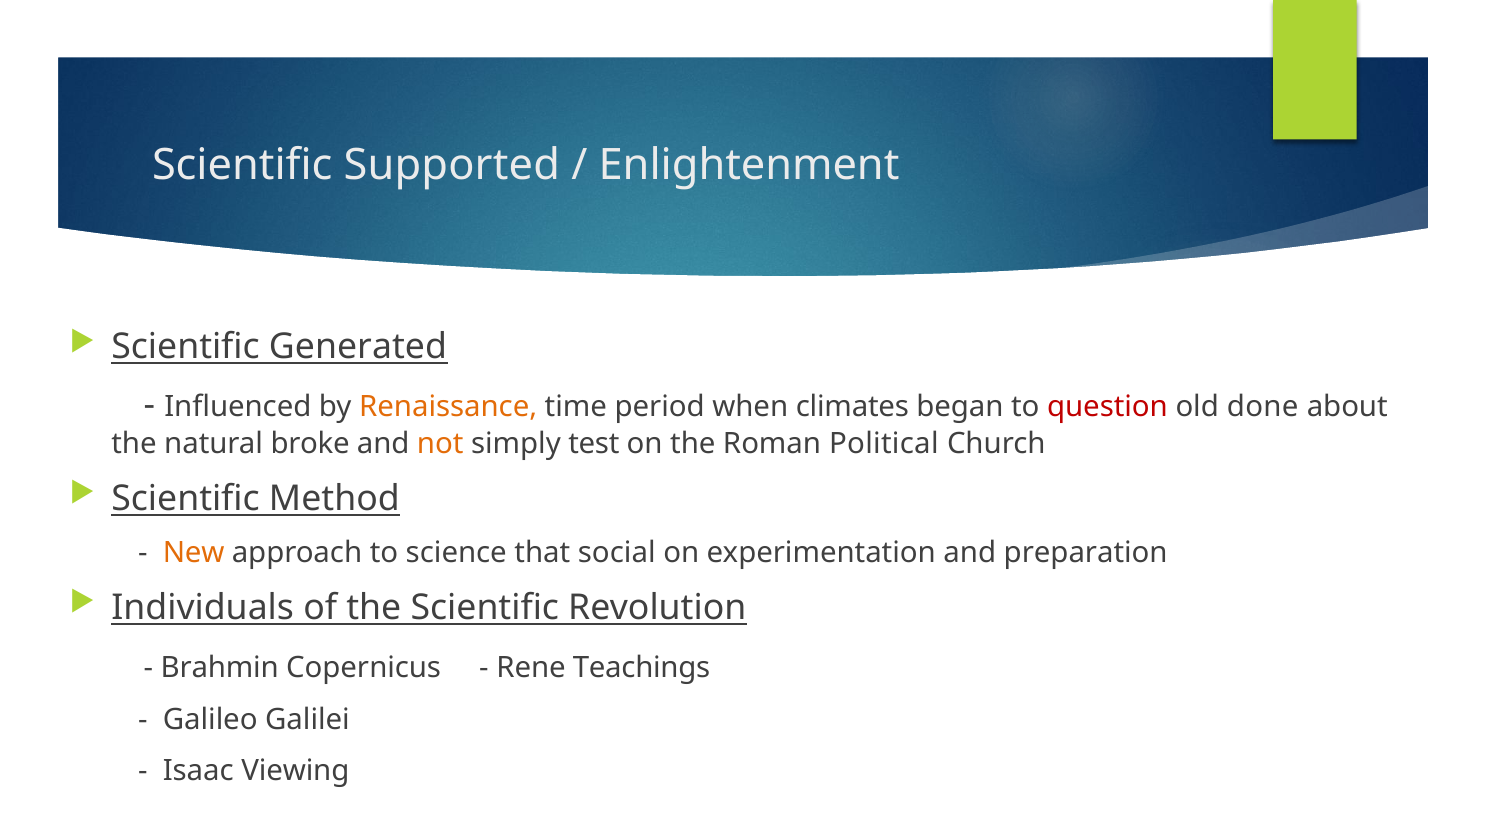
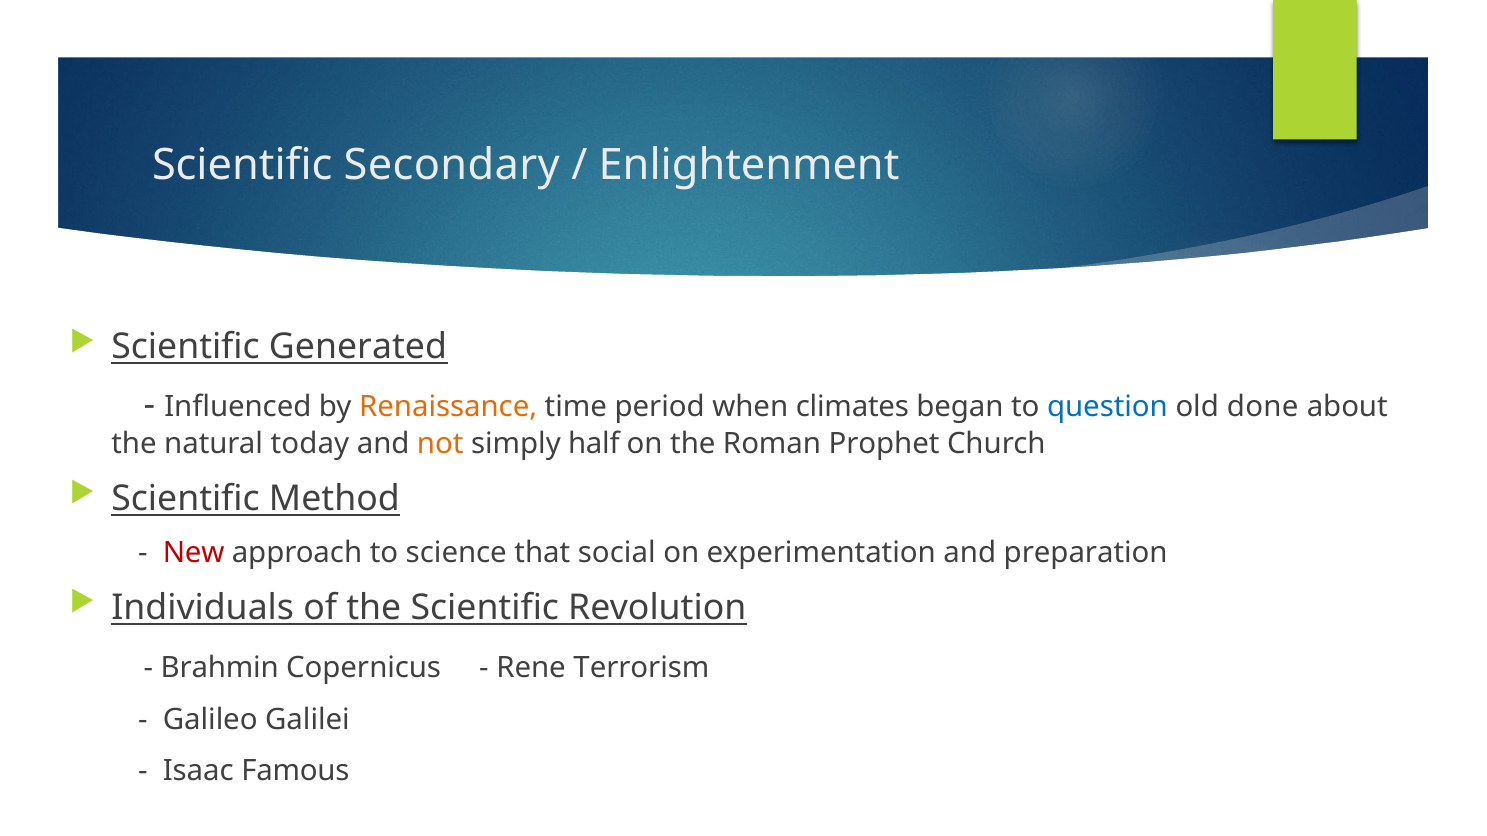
Supported: Supported -> Secondary (452, 165)
question colour: red -> blue (1107, 407)
broke: broke -> today (310, 444)
test: test -> half (594, 444)
Political: Political -> Prophet (884, 444)
New colour: orange -> red (194, 553)
Teachings: Teachings -> Terrorism (641, 668)
Viewing: Viewing -> Famous (295, 771)
